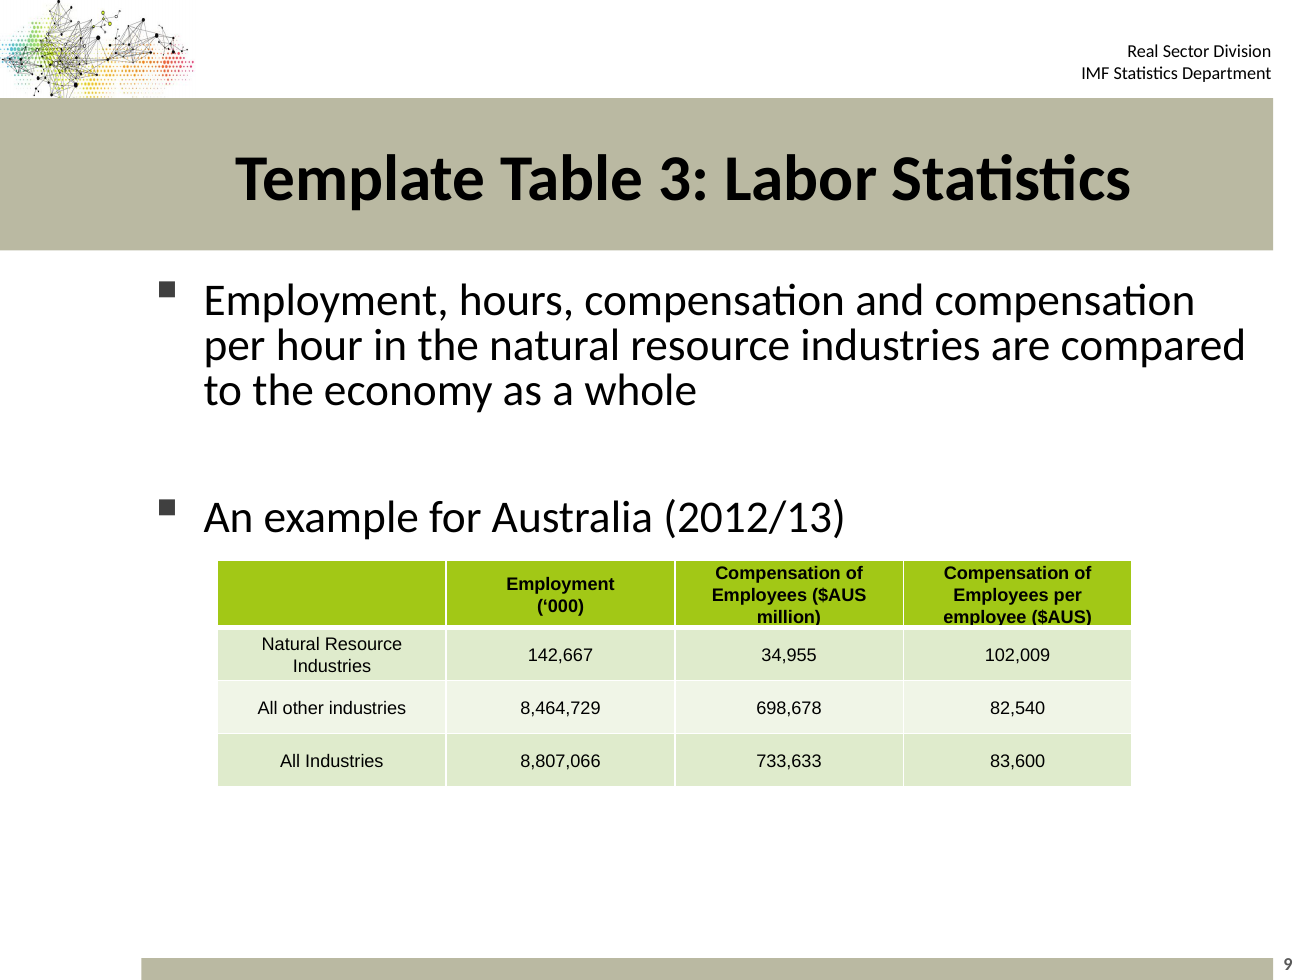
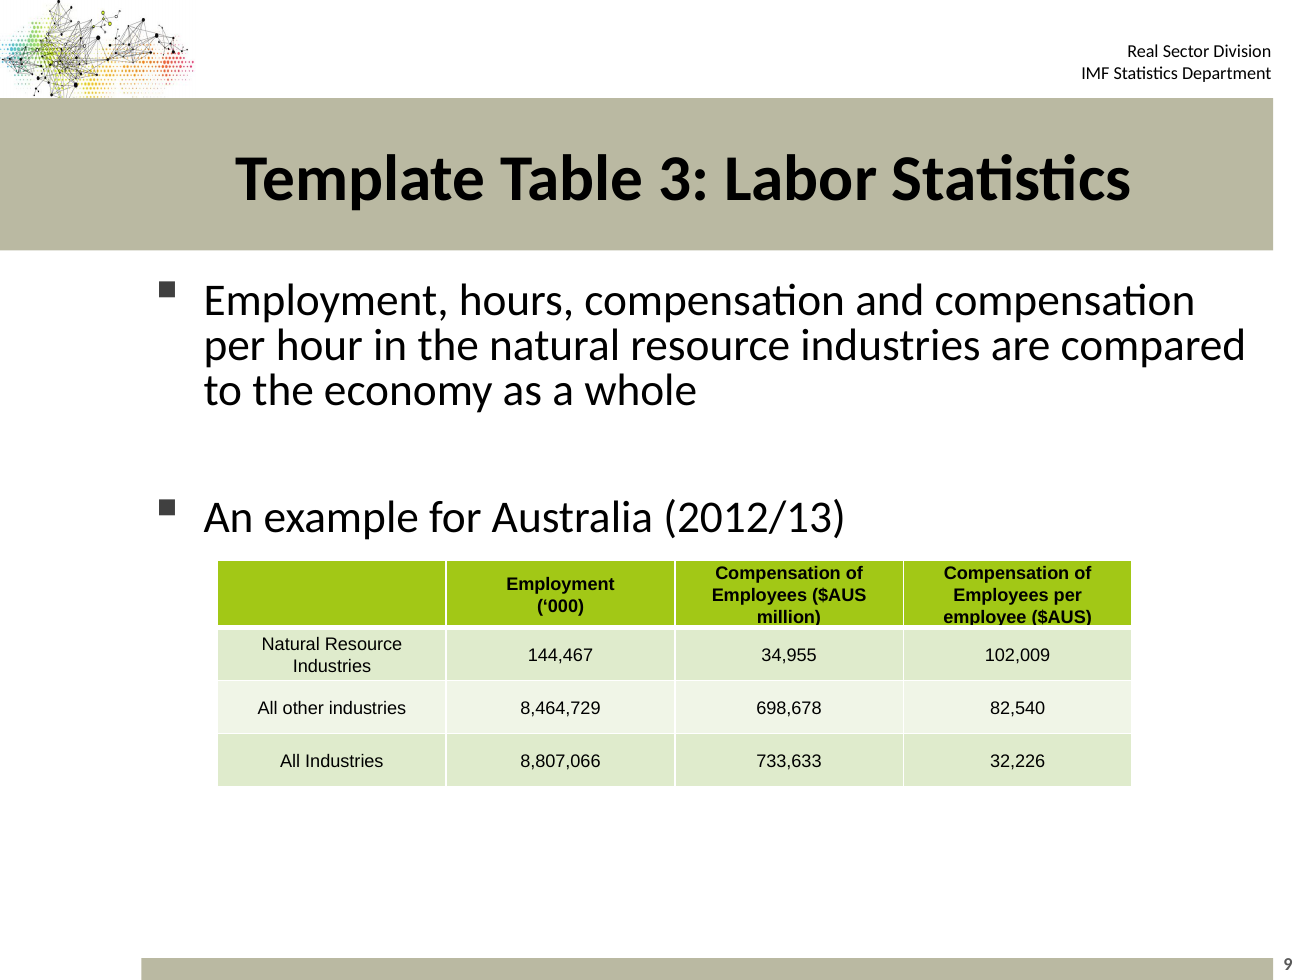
142,667: 142,667 -> 144,467 (560, 655)
83,600: 83,600 -> 32,226 (1018, 761)
